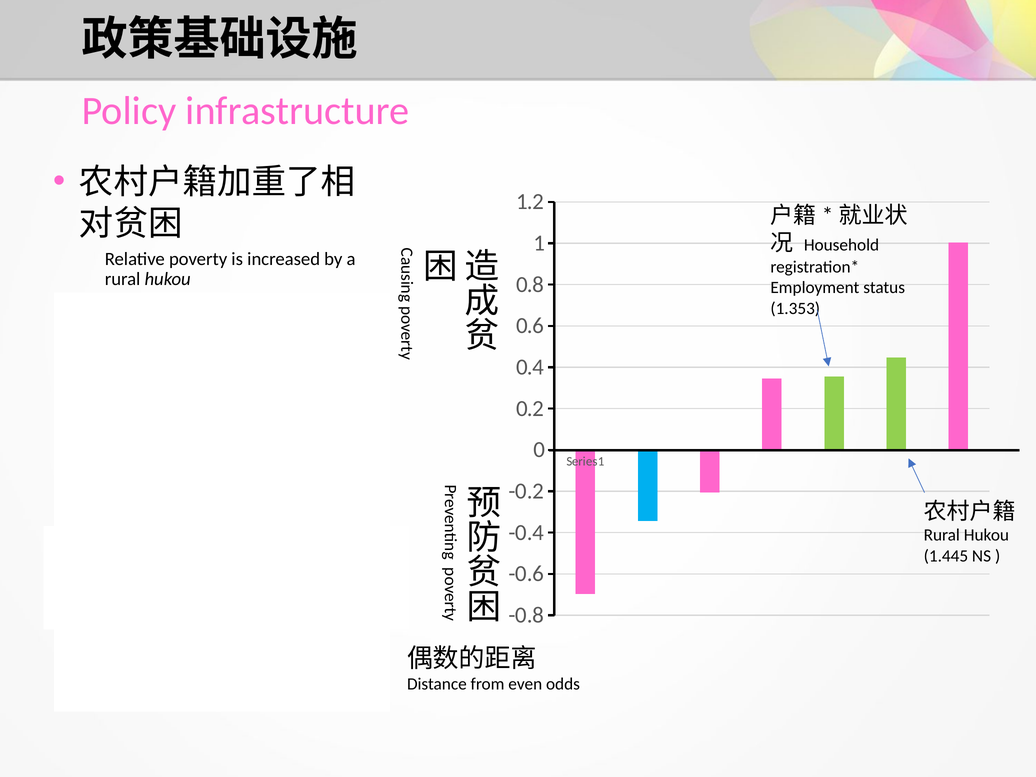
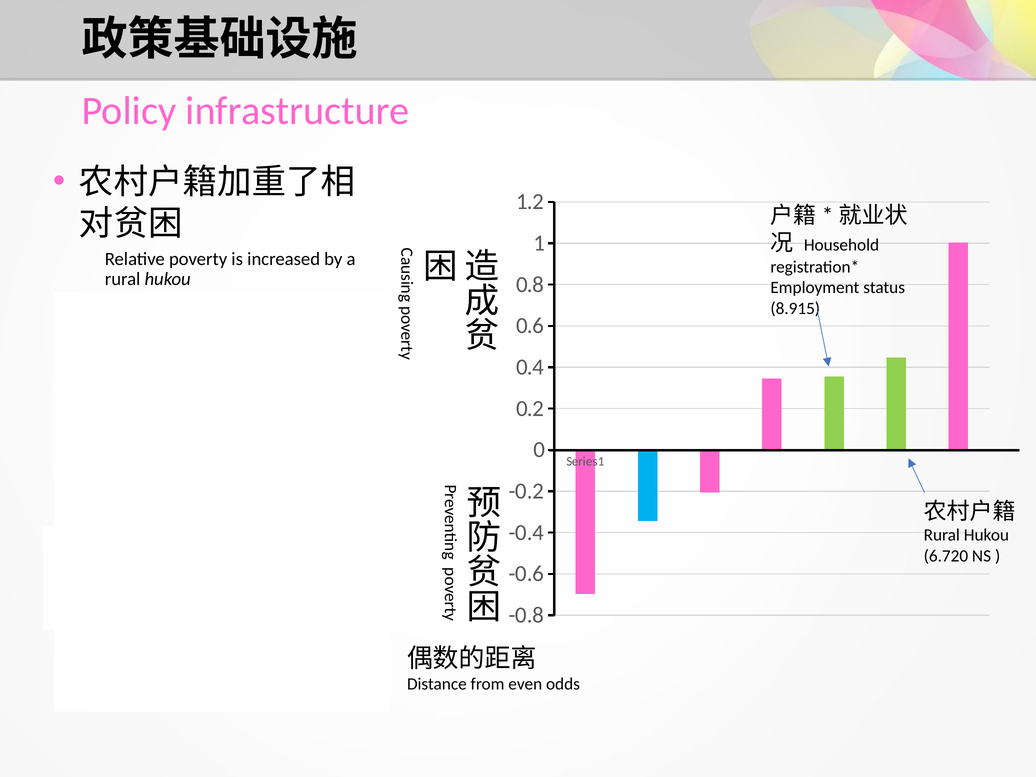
1.353: 1.353 -> 8.915 (795, 308)
1.445: 1.445 -> 6.720 (946, 556)
